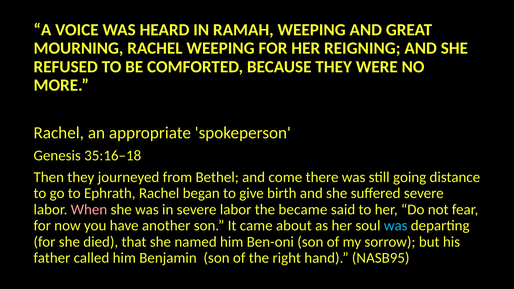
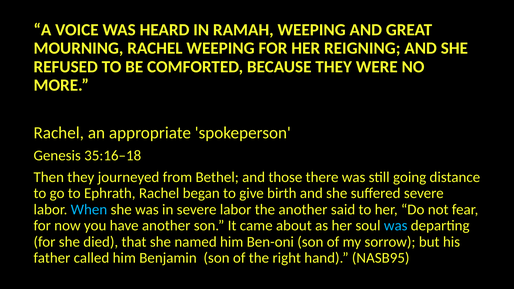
come: come -> those (285, 177)
When colour: pink -> light blue (89, 210)
the became: became -> another (303, 210)
